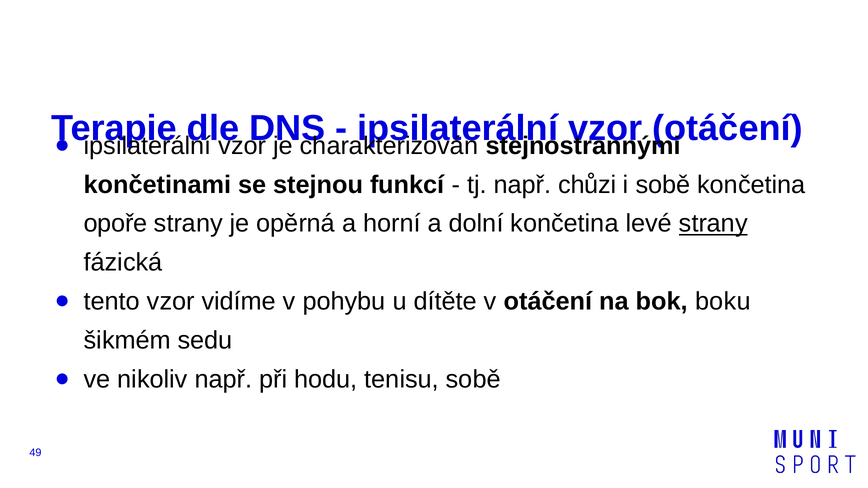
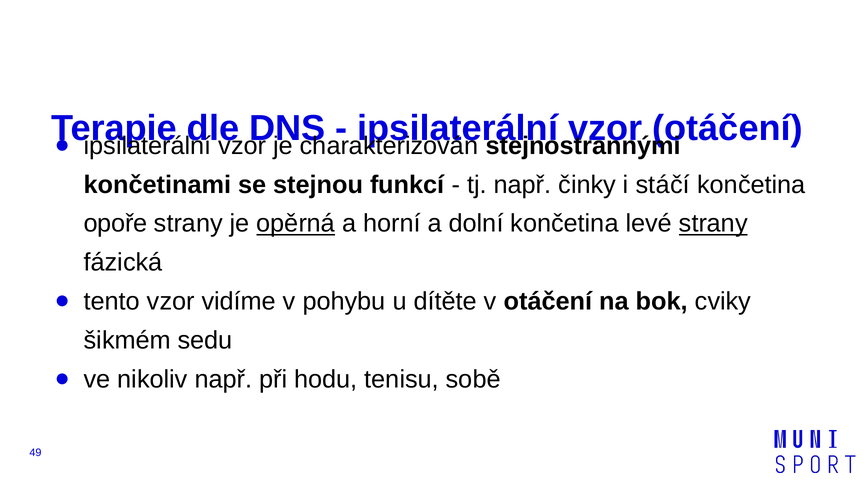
chůzi: chůzi -> činky (587, 185)
i sobě: sobě -> stáčí (663, 185)
opěrná underline: none -> present (296, 224)
boku: boku -> cviky (723, 302)
